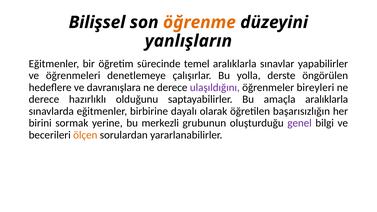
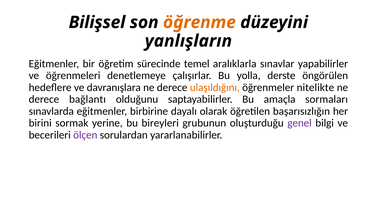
ulaşıldığını colour: purple -> orange (215, 87)
bireyleri: bireyleri -> nitelikte (315, 87)
hazırlıklı: hazırlıklı -> bağlantı (87, 99)
amaçla aralıklarla: aralıklarla -> sormaları (327, 99)
merkezli: merkezli -> bireyleri (160, 123)
ölçen colour: orange -> purple (85, 135)
